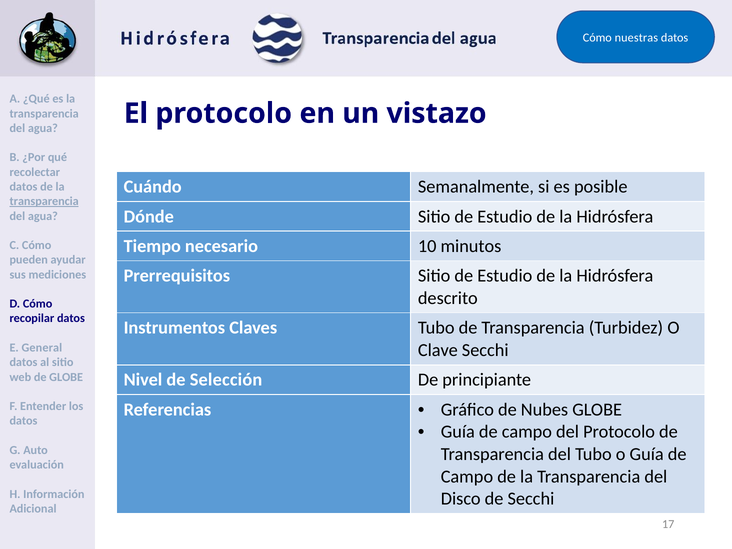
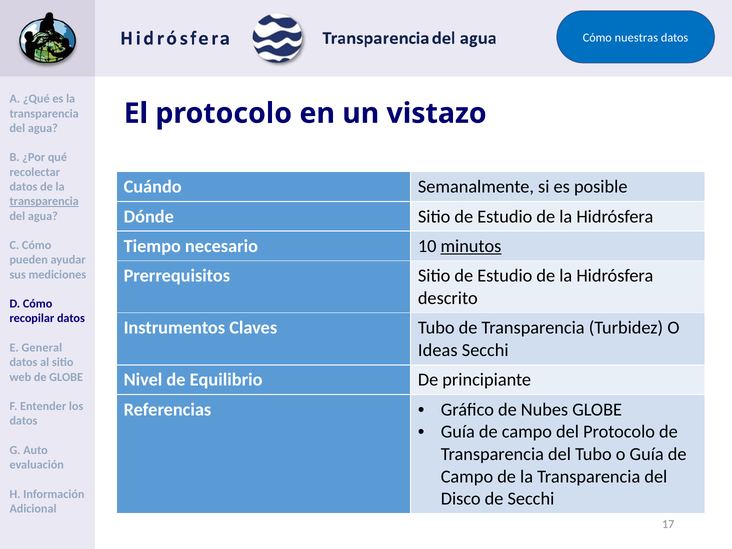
minutos underline: none -> present (471, 246)
Clave: Clave -> Ideas (438, 350)
Selección: Selección -> Equilibrio (226, 380)
